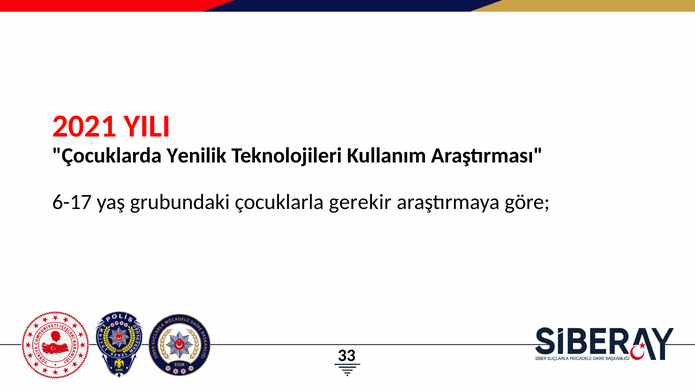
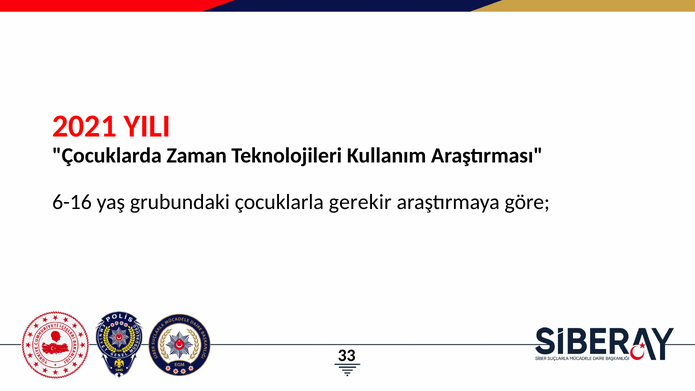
Yenilik: Yenilik -> Zaman (197, 155)
6-17: 6-17 -> 6-16 (72, 202)
